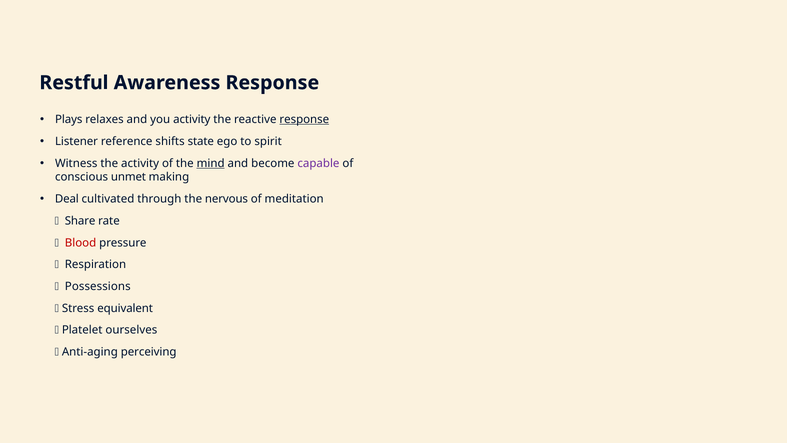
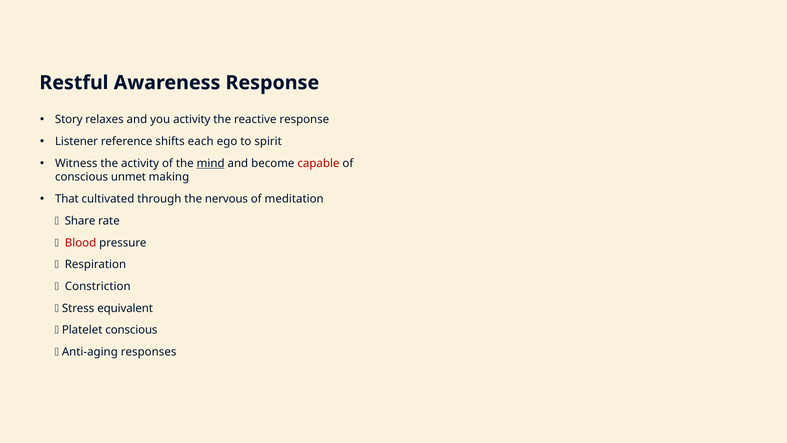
Plays: Plays -> Story (69, 119)
response underline: present -> none (304, 119)
state: state -> each (201, 141)
capable colour: purple -> red (318, 163)
Deal: Deal -> That (67, 199)
Possessions: Possessions -> Constriction (98, 286)
Platelet ourselves: ourselves -> conscious (131, 330)
perceiving: perceiving -> responses (149, 352)
